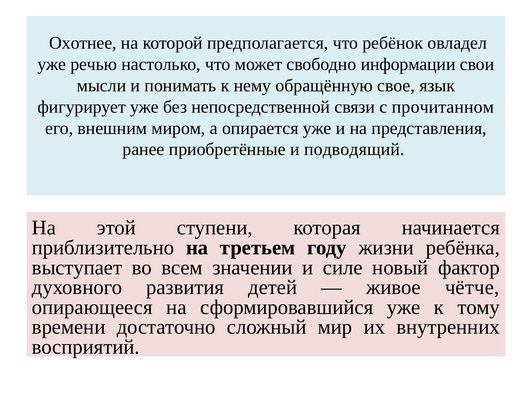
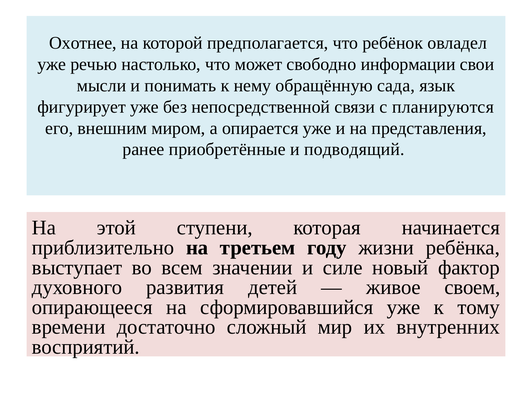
свое: свое -> сада (396, 86)
прочитанном: прочитанном -> планируются (443, 107)
чётче: чётче -> своем (472, 287)
